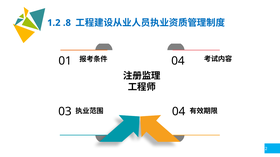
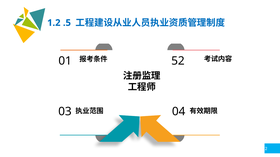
.8: .8 -> .5 (67, 23)
01 04: 04 -> 52 (178, 61)
